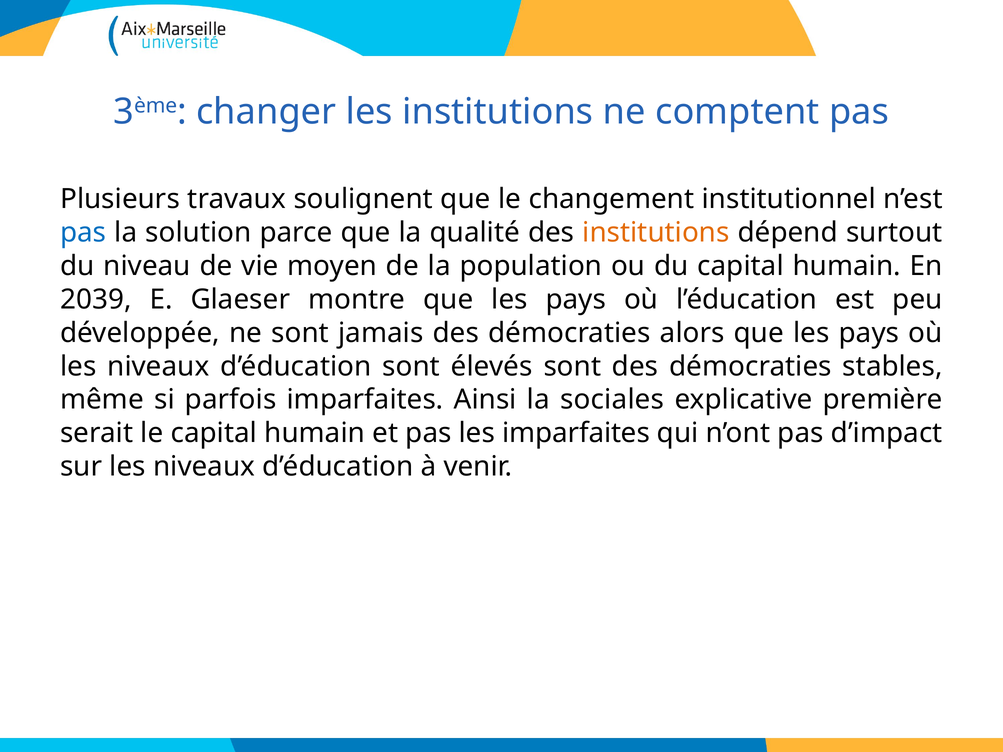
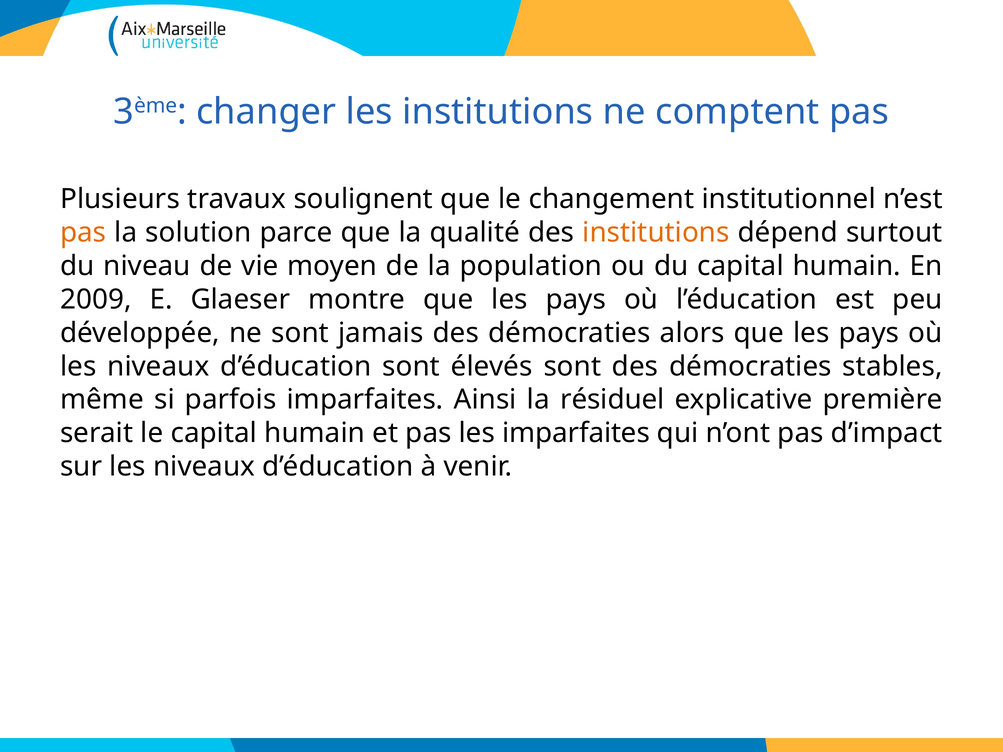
pas colour: blue -> orange (83, 233)
2039: 2039 -> 2009 (96, 300)
sociales: sociales -> résiduel (612, 400)
